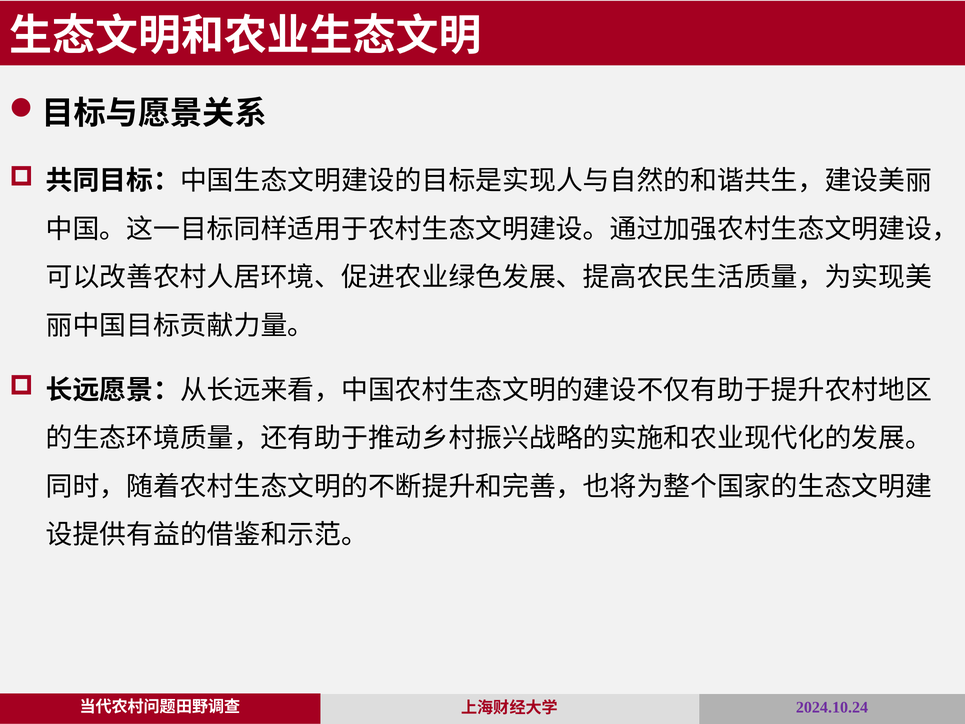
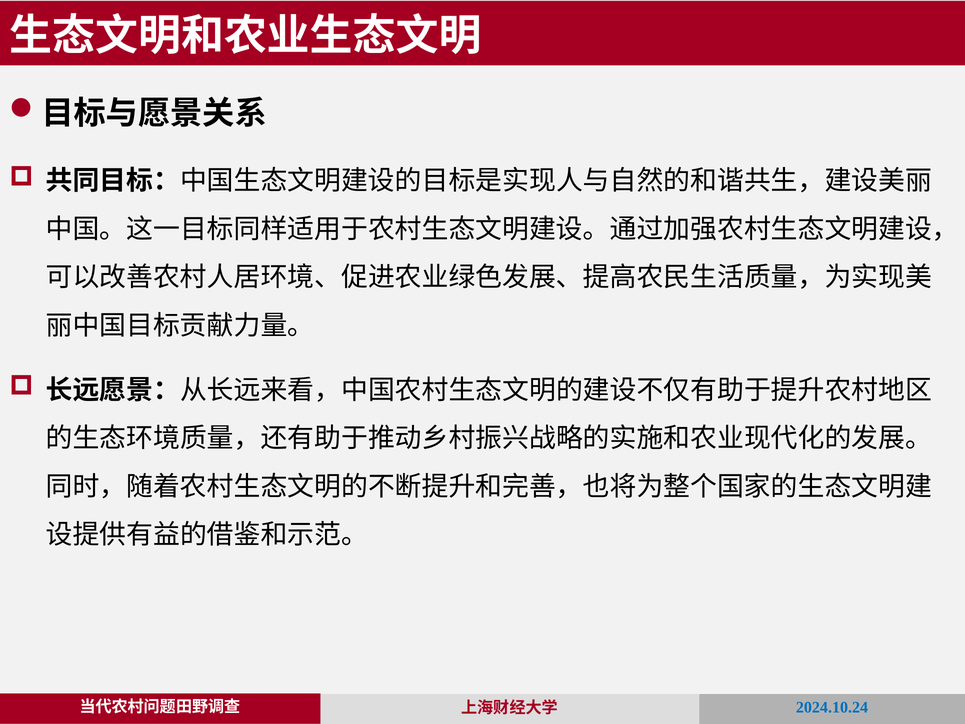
2024.10.24 colour: purple -> blue (832, 707)
